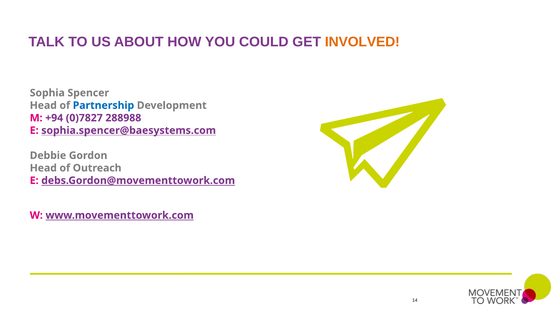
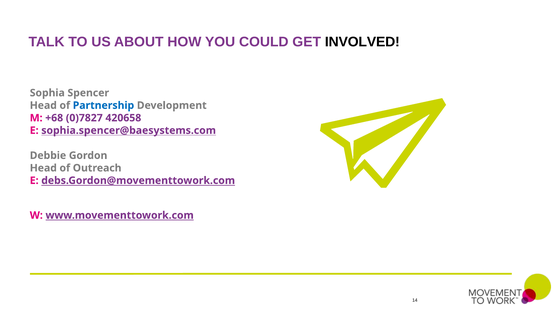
INVOLVED colour: orange -> black (362, 42)
+94: +94 -> +68 (54, 118)
288988: 288988 -> 420658 (123, 118)
